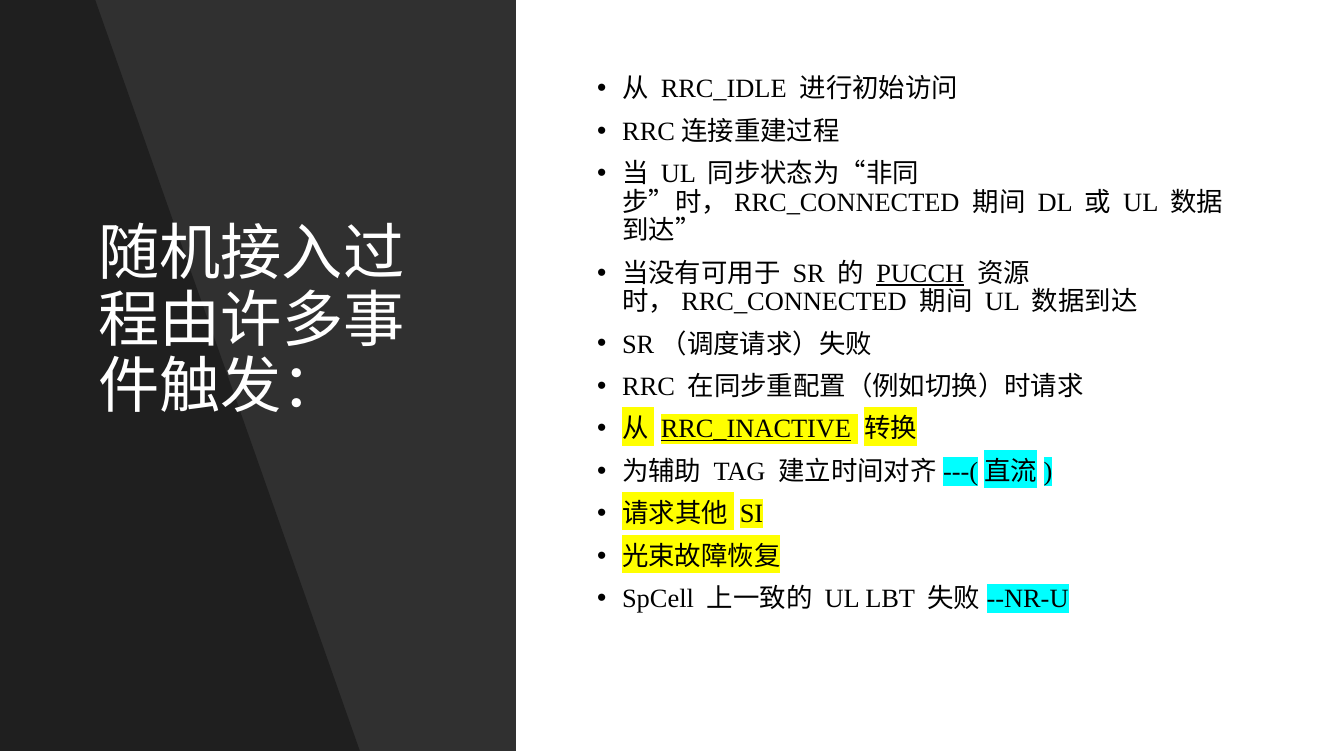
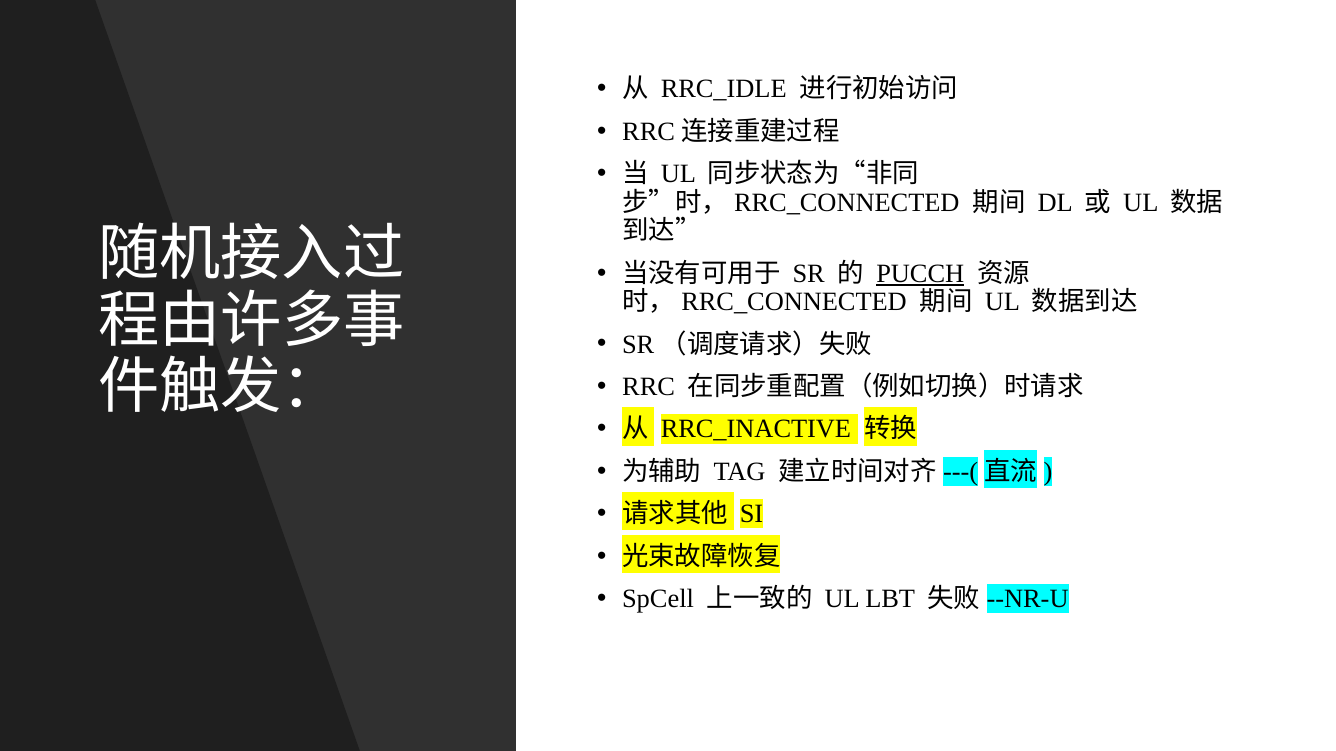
RRC_INACTIVE underline: present -> none (756, 429)
